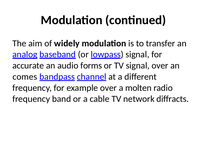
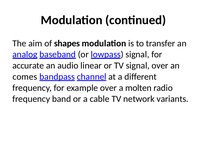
widely: widely -> shapes (67, 43)
forms: forms -> linear (91, 66)
diffracts: diffracts -> variants (173, 99)
